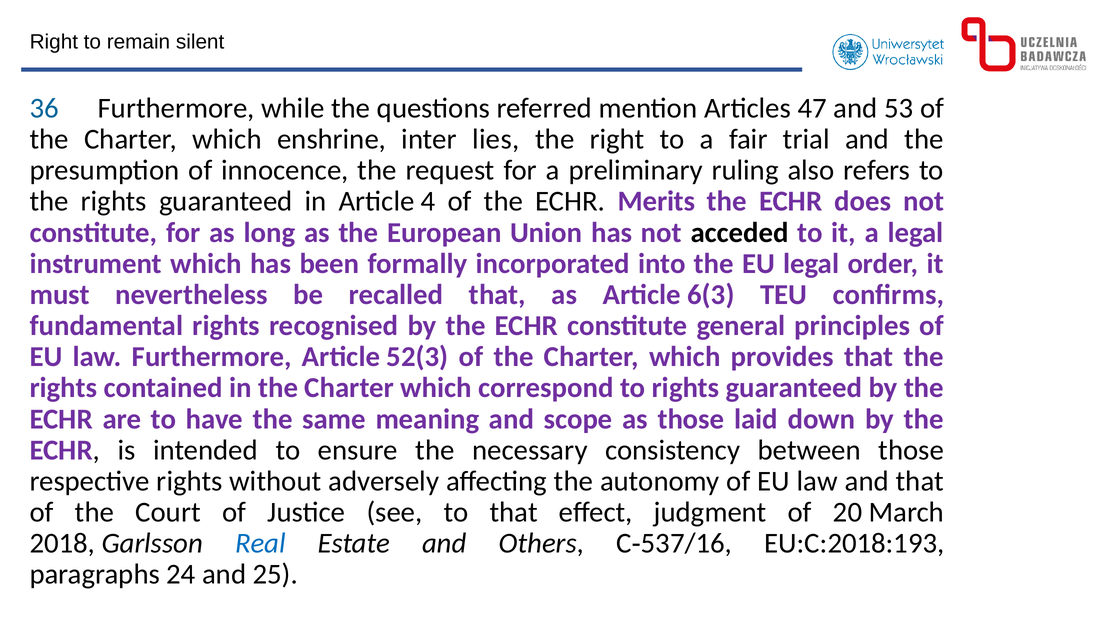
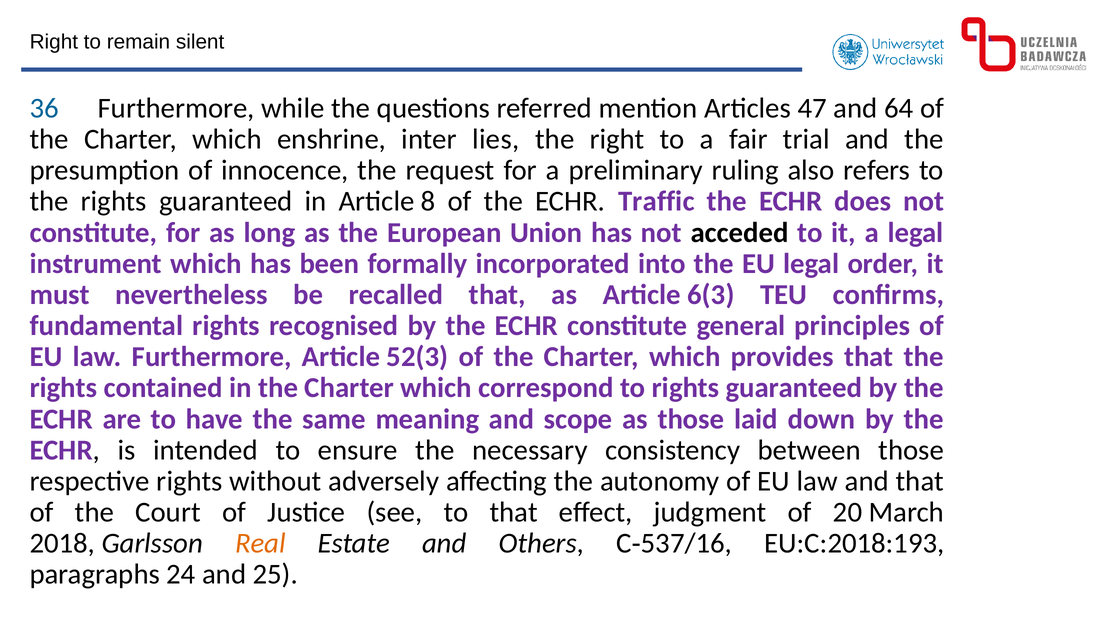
53: 53 -> 64 (899, 108)
4: 4 -> 8 (428, 202)
Merits: Merits -> Traffic (656, 202)
Real colour: blue -> orange (260, 544)
